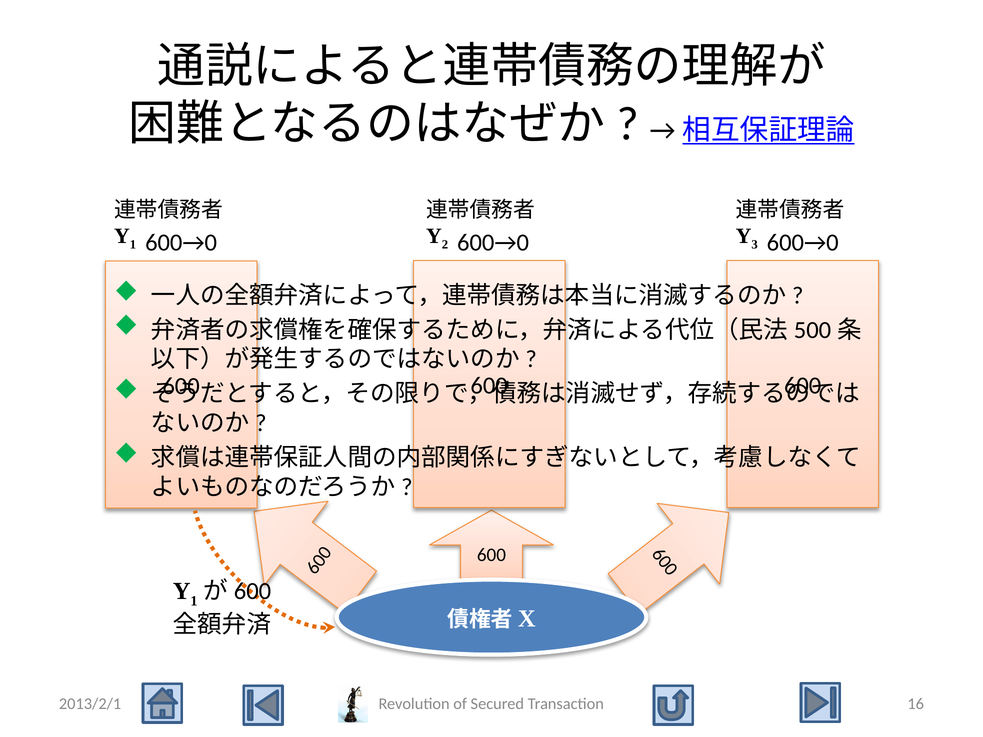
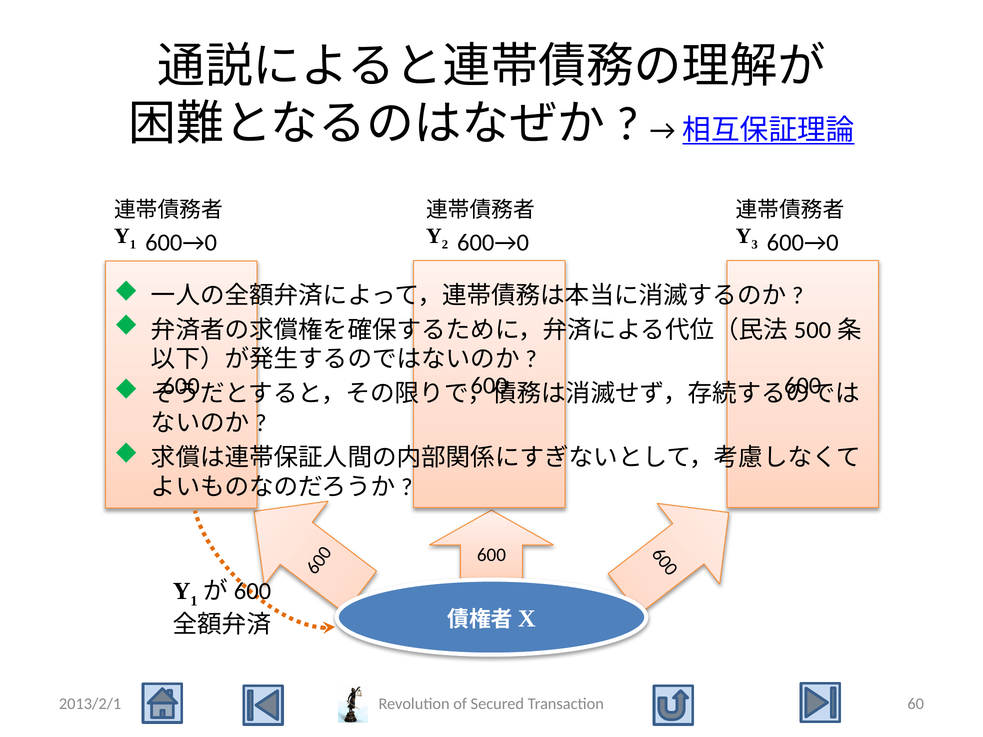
16: 16 -> 60 (916, 704)
